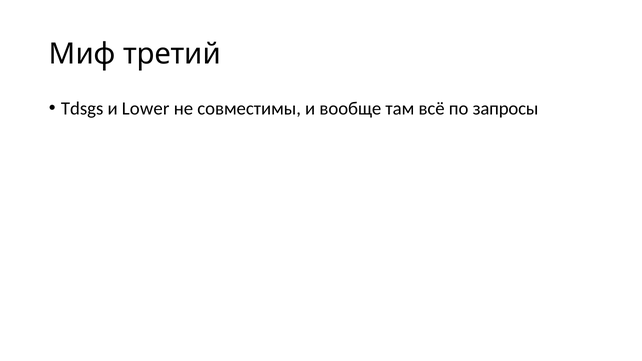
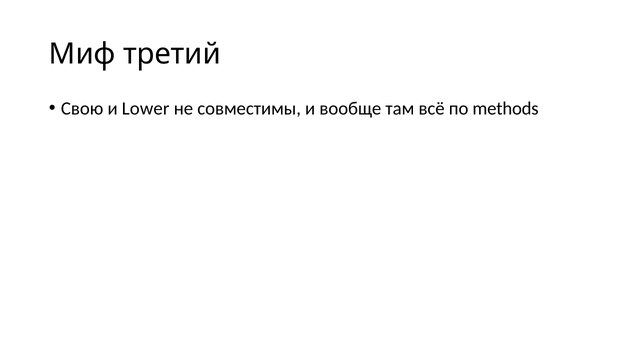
Tdsgs: Tdsgs -> Свою (82, 109)
запросы: запросы -> methods (506, 109)
